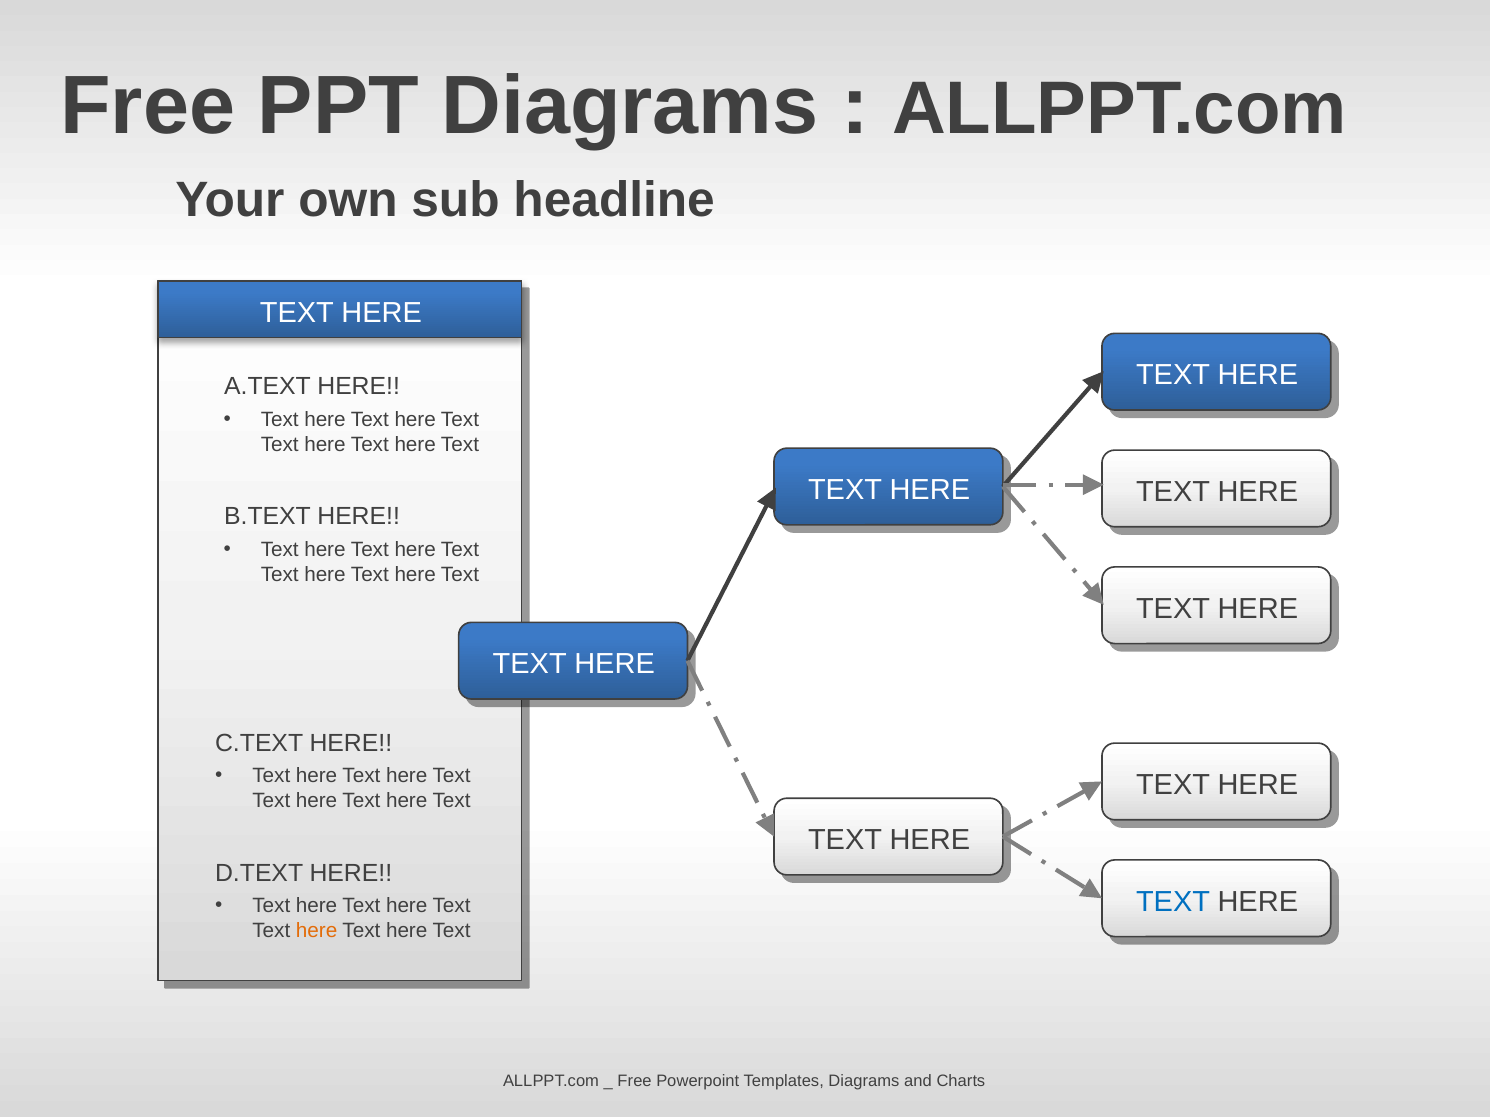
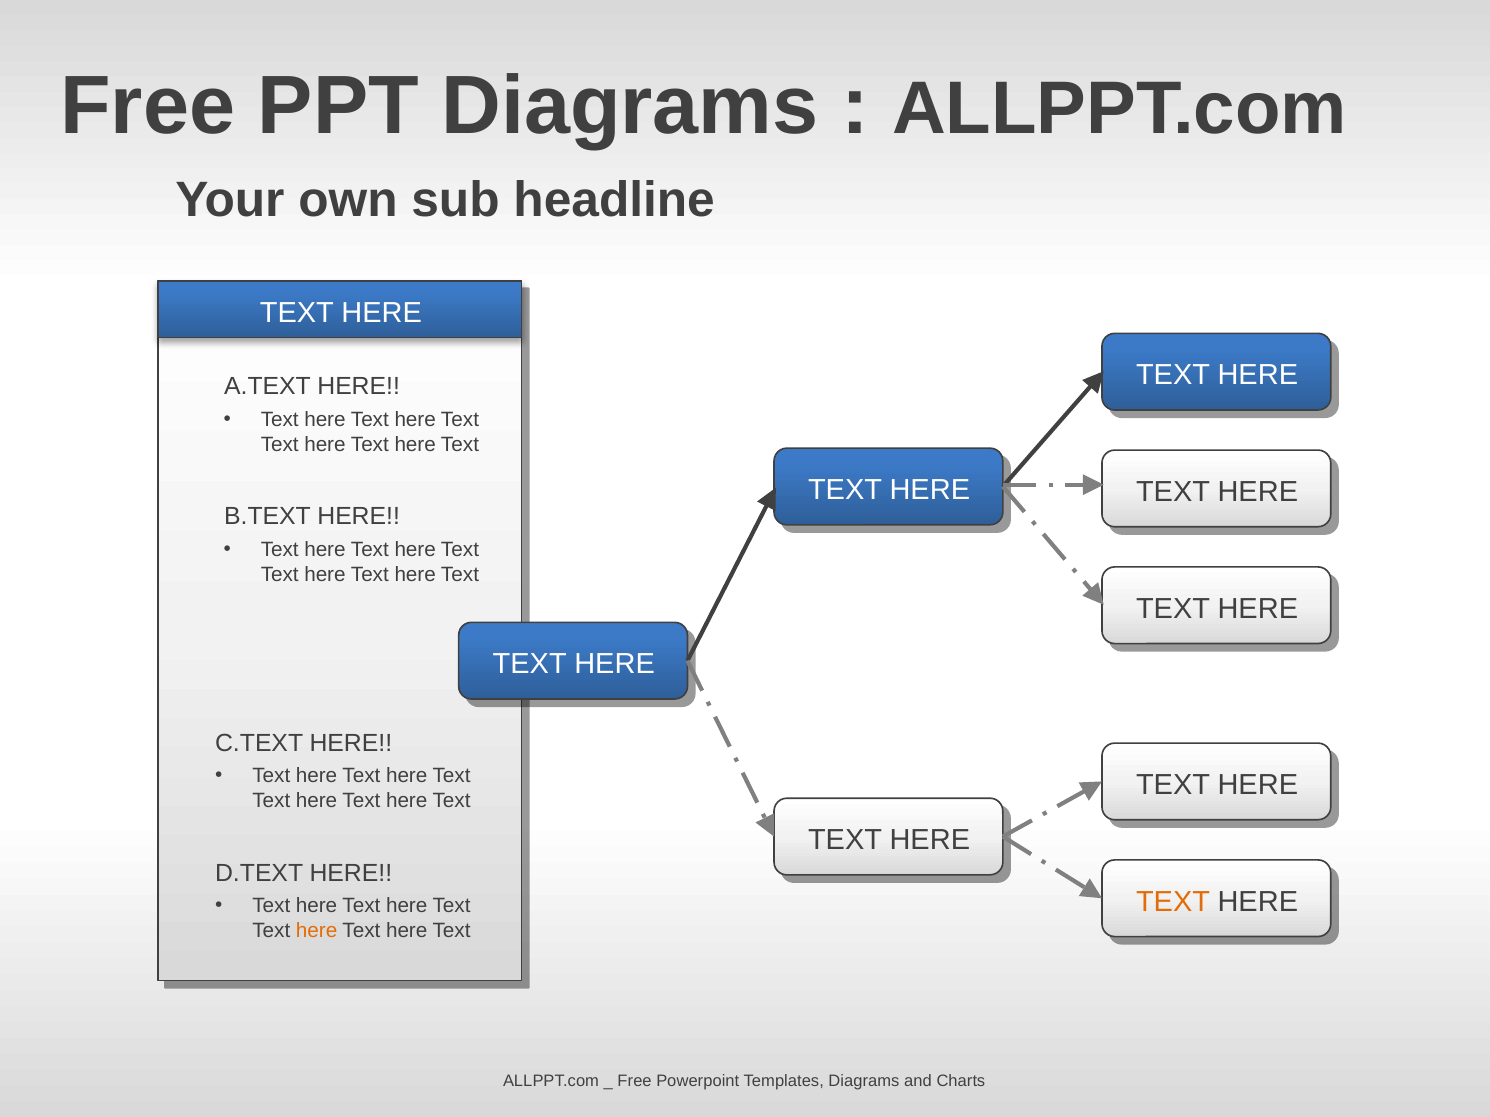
TEXT colour: blue -> orange (1173, 902)
